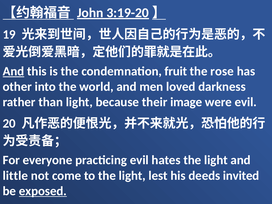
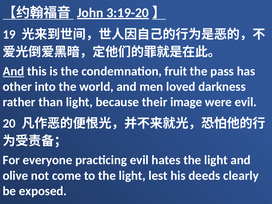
rose: rose -> pass (222, 71)
little: little -> olive (15, 176)
invited: invited -> clearly (241, 176)
exposed underline: present -> none (43, 191)
